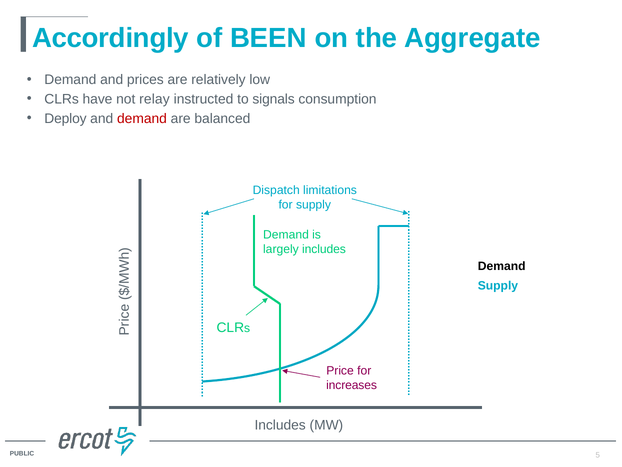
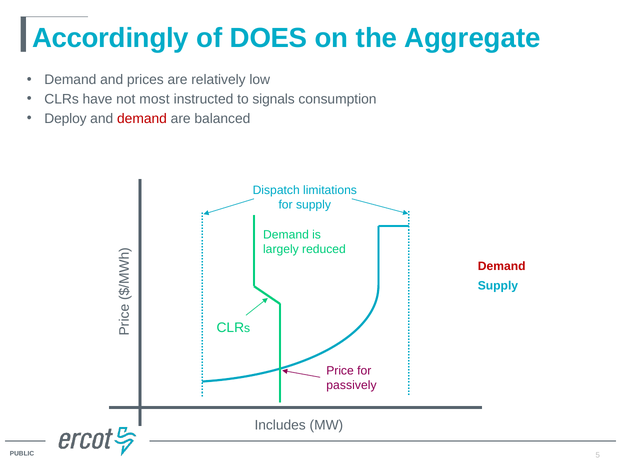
BEEN: BEEN -> DOES (269, 38)
relay: relay -> most (154, 99)
largely includes: includes -> reduced (324, 249)
Demand colour: black -> red (502, 266)
increases: increases -> passively (351, 385)
